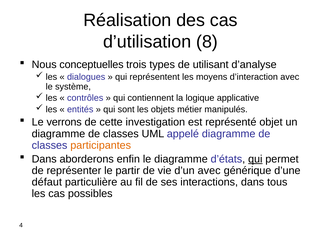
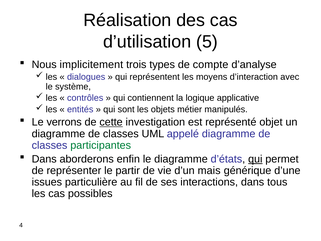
8: 8 -> 5 (207, 42)
conceptuelles: conceptuelles -> implicitement (91, 64)
utilisant: utilisant -> compte (211, 64)
cette underline: none -> present (111, 122)
participantes colour: orange -> green (101, 145)
d’un avec: avec -> mais (209, 170)
défaut: défaut -> issues (47, 182)
